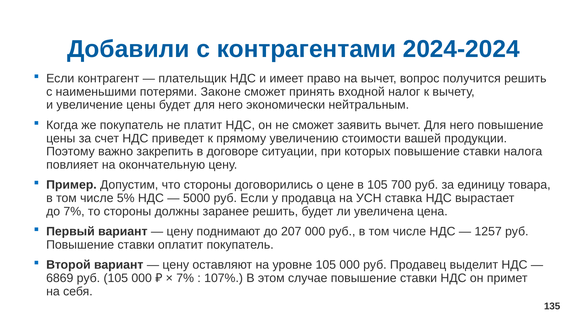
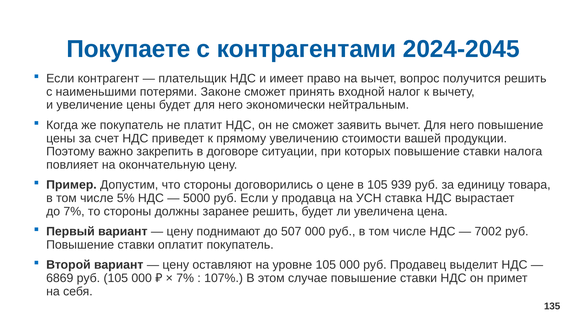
Добавили: Добавили -> Покупаете (129, 49)
2024-2024: 2024-2024 -> 2024-2045 (461, 49)
700: 700 -> 939 (401, 185)
207: 207 -> 507 (291, 232)
1257: 1257 -> 7002 (488, 232)
